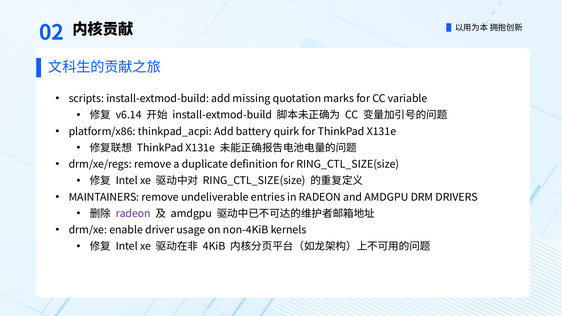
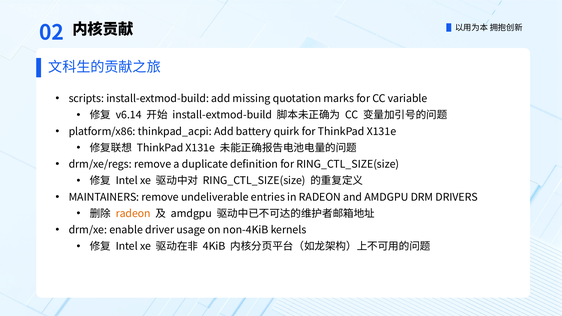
radeon colour: purple -> orange (133, 214)
